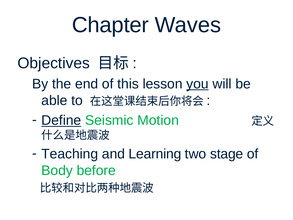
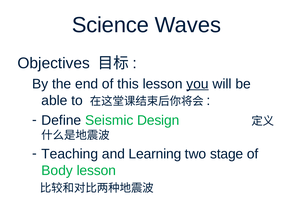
Chapter: Chapter -> Science (110, 25)
Define underline: present -> none (61, 120)
Motion: Motion -> Design (158, 120)
Body before: before -> lesson (96, 170)
